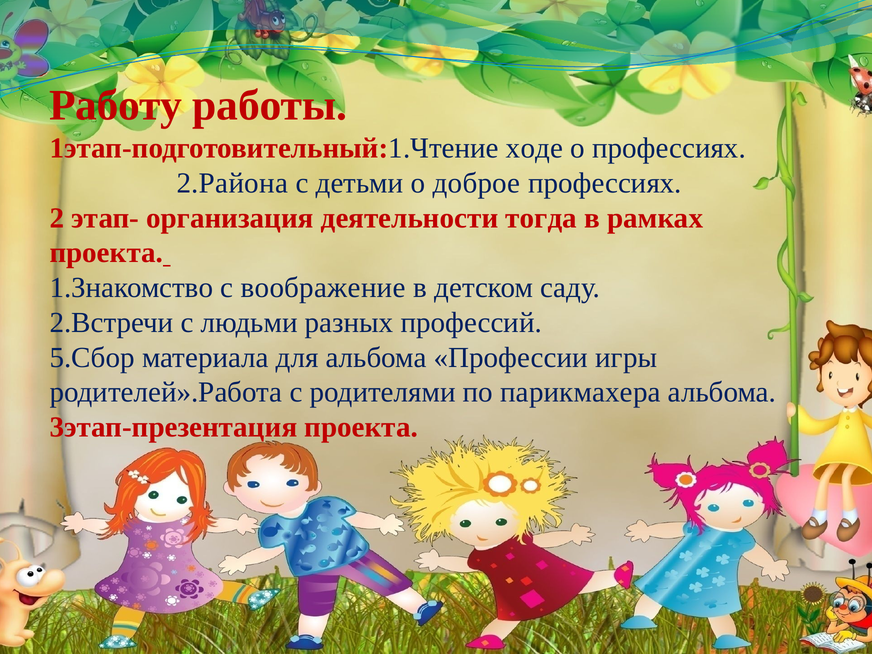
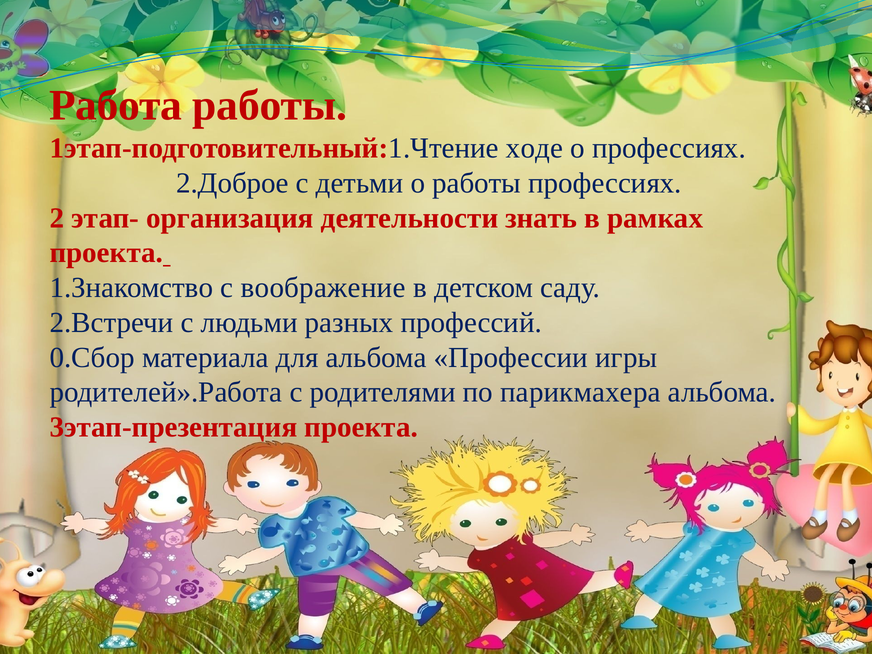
Работу: Работу -> Работа (116, 106)
2.Района: 2.Района -> 2.Доброе (232, 183)
о доброе: доброе -> работы (477, 183)
тогда: тогда -> знать (541, 218)
5.Сбор: 5.Сбор -> 0.Сбор (92, 357)
